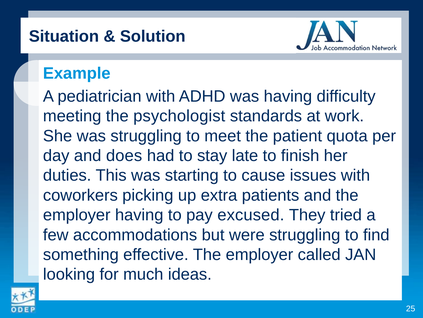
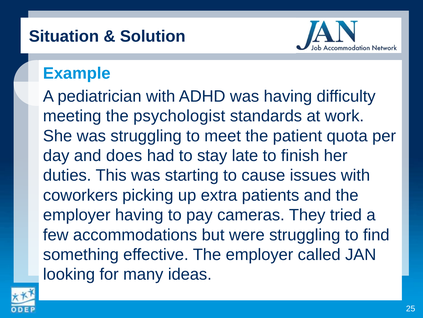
excused: excused -> cameras (251, 215)
much: much -> many (143, 274)
